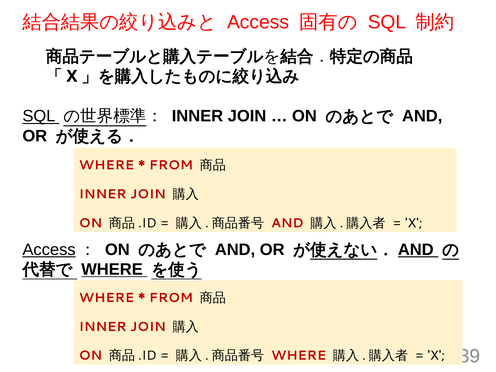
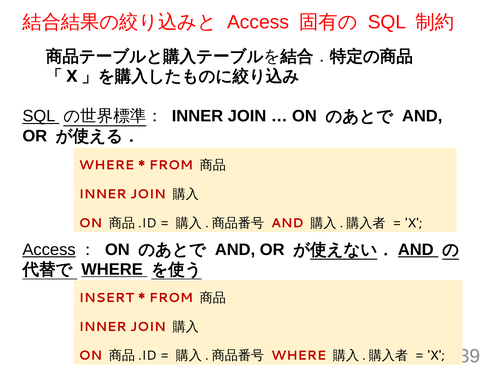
WHERE: WHERE -> INSERT (106, 298)
